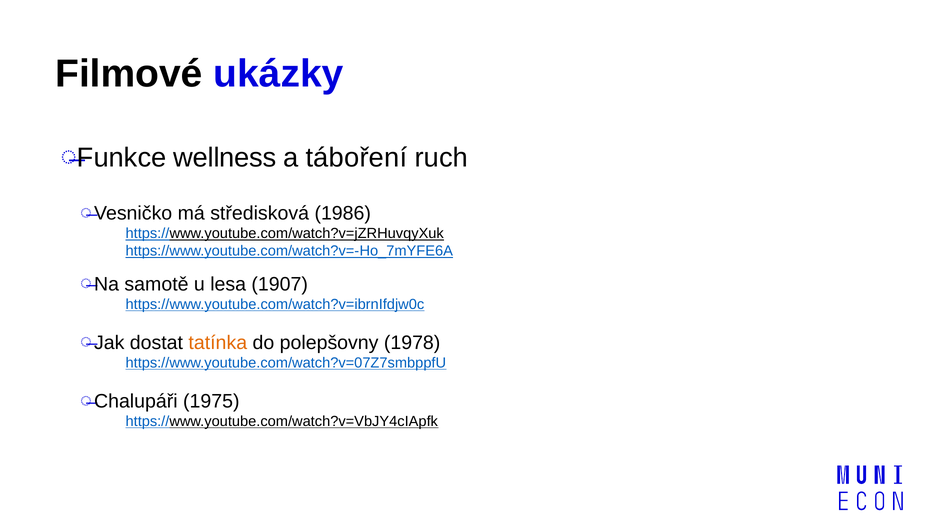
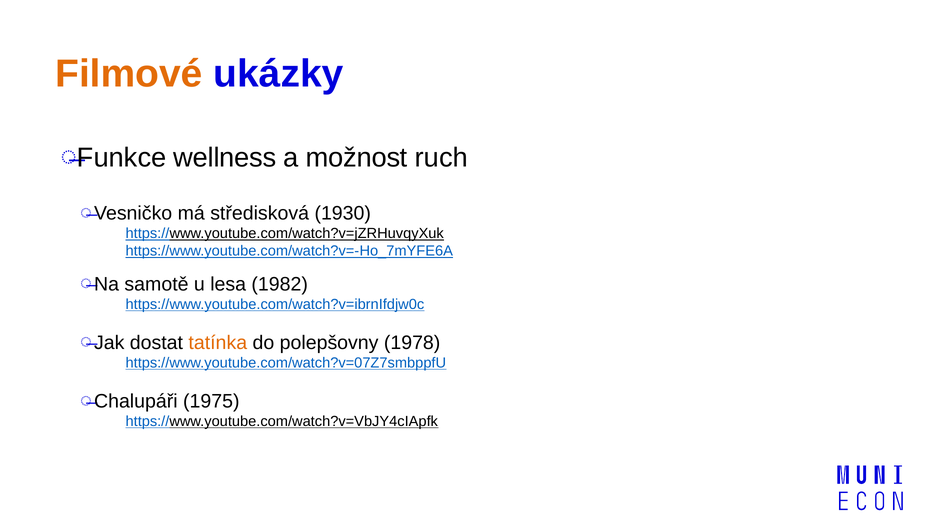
Filmové colour: black -> orange (129, 74)
táboření: táboření -> možnost (357, 158)
1986: 1986 -> 1930 (343, 213)
1907: 1907 -> 1982 (280, 284)
